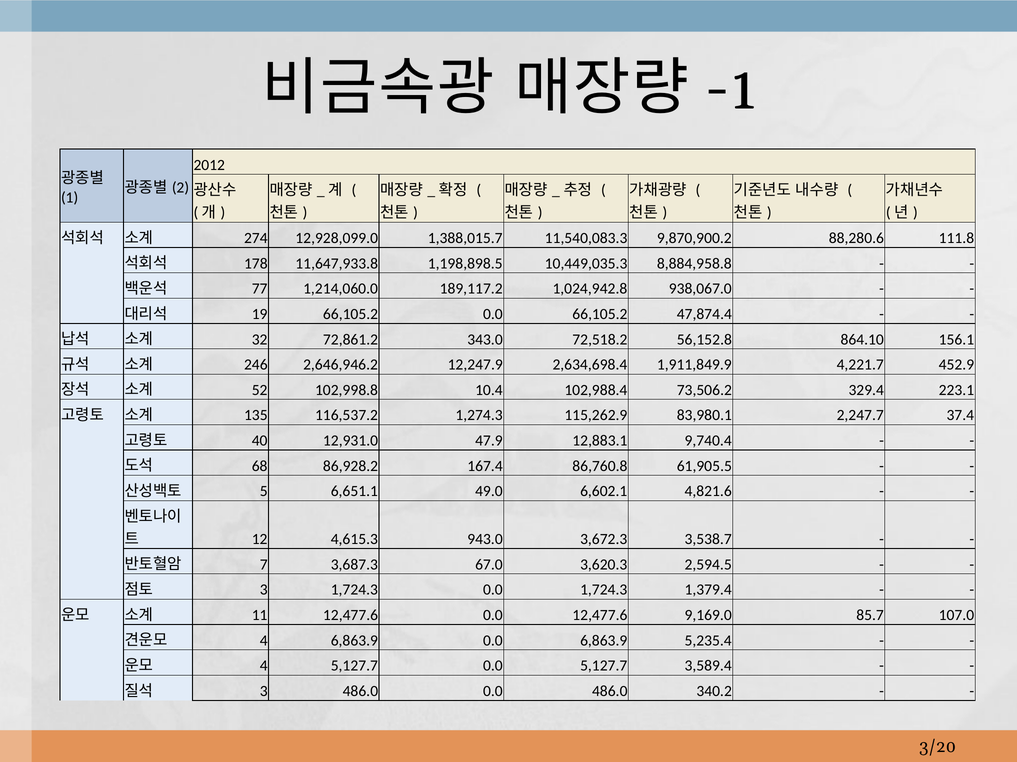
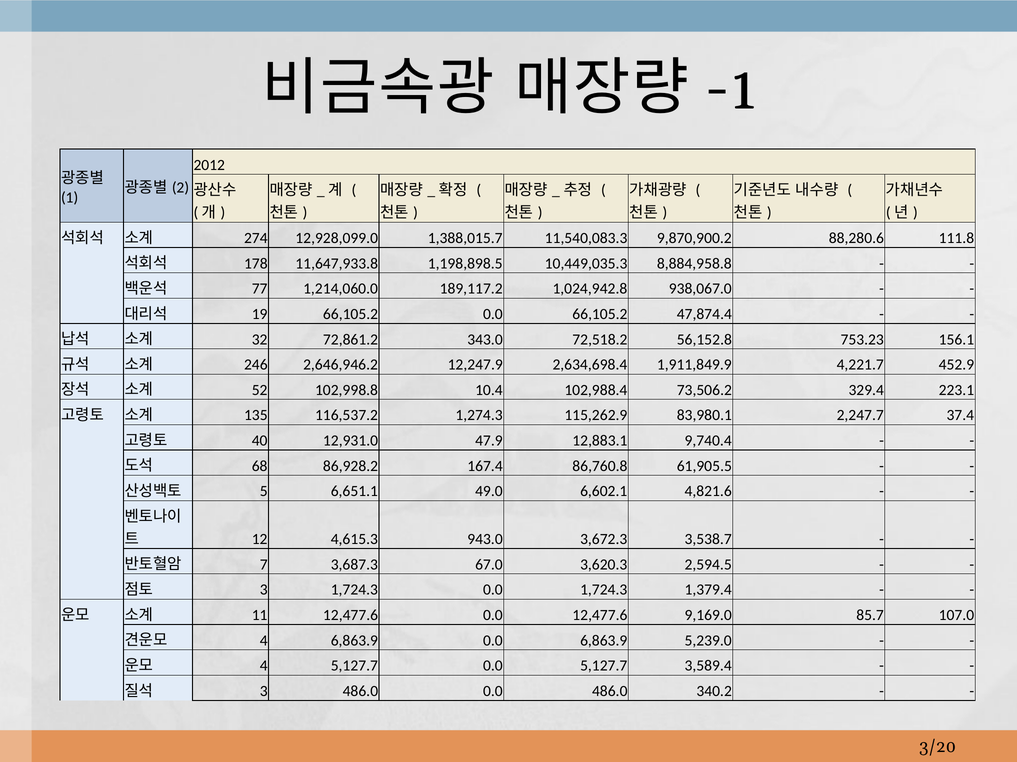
864.10: 864.10 -> 753.23 (862, 340)
5,235.4: 5,235.4 -> 5,239.0 (708, 641)
